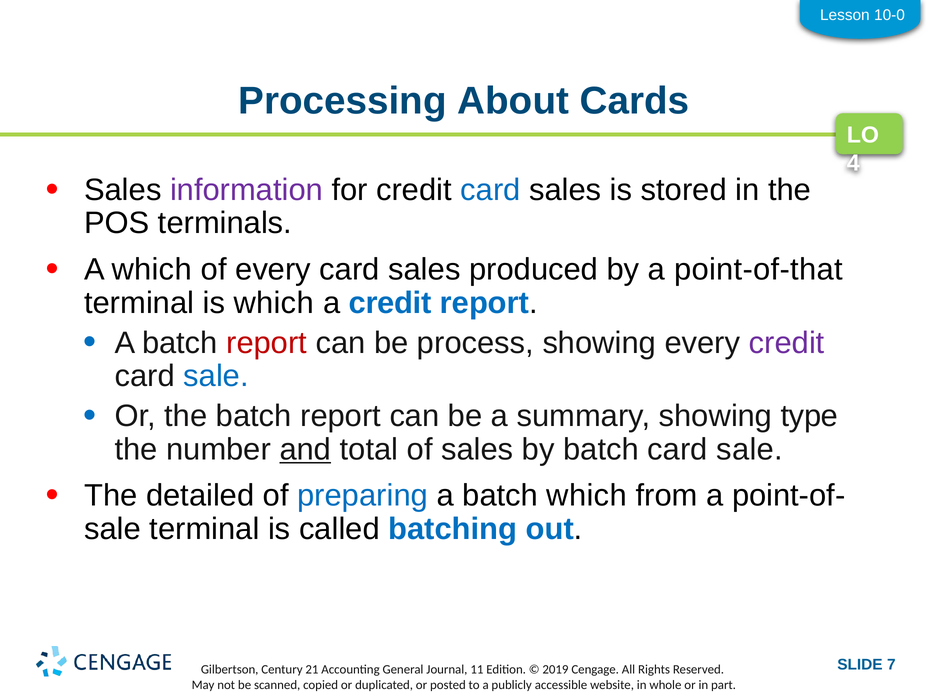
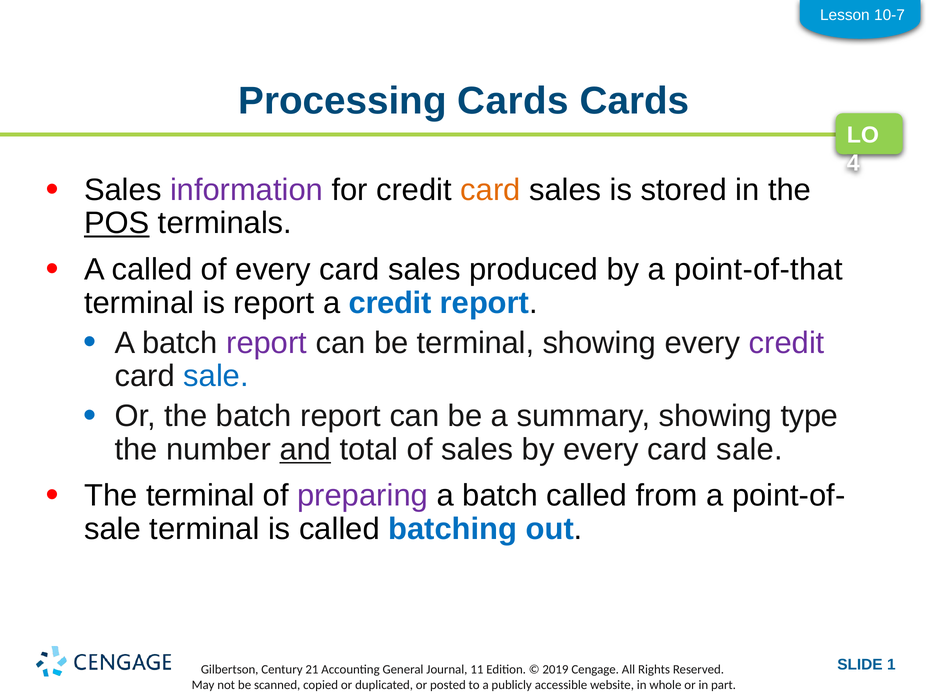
10-0: 10-0 -> 10-7 (889, 15)
Processing About: About -> Cards (513, 101)
card colour: blue -> orange (490, 190)
POS underline: none -> present (117, 223)
A which: which -> called (152, 270)
is which: which -> report (274, 303)
report colour: red -> purple (267, 343)
be process: process -> terminal (476, 343)
by batch: batch -> every (601, 449)
The detailed: detailed -> terminal (200, 496)
preparing colour: blue -> purple (363, 496)
batch which: which -> called (587, 496)
7: 7 -> 1 (891, 664)
